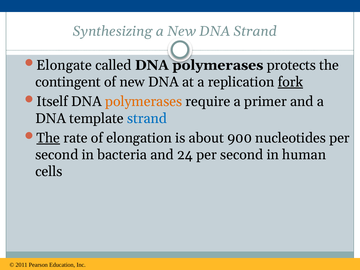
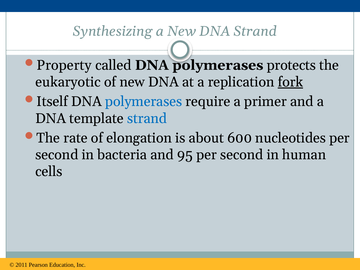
Elongate: Elongate -> Property (64, 65)
contingent: contingent -> eukaryotic (68, 82)
polymerases colour: orange -> blue (144, 102)
The underline: present -> none (48, 138)
900: 900 -> 600 (240, 138)
24: 24 -> 95 (185, 155)
